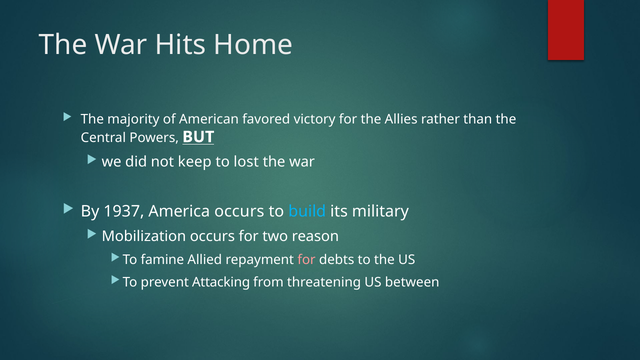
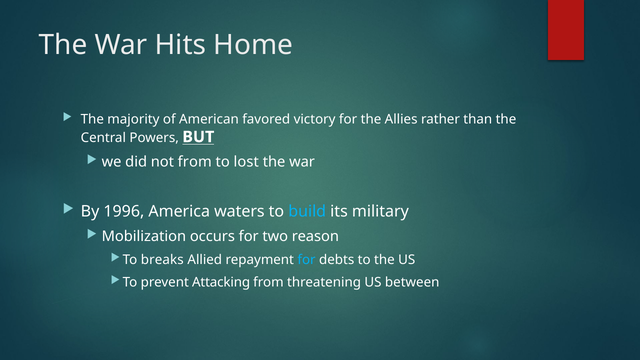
not keep: keep -> from (195, 162)
1937: 1937 -> 1996 (124, 211)
America occurs: occurs -> waters (239, 211)
famine: famine -> breaks (162, 260)
for colour: pink -> light blue (307, 260)
